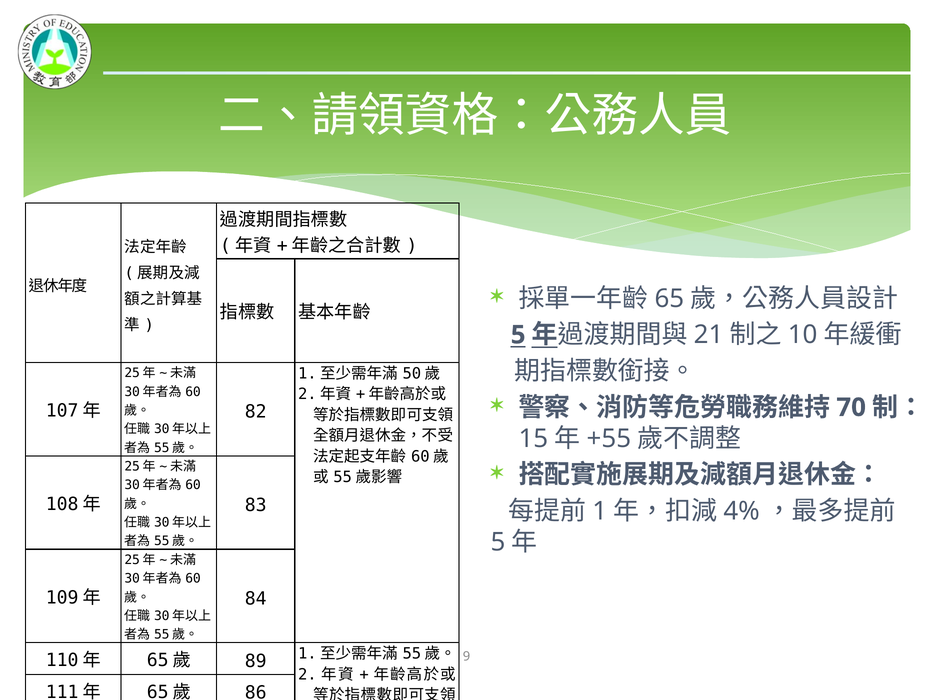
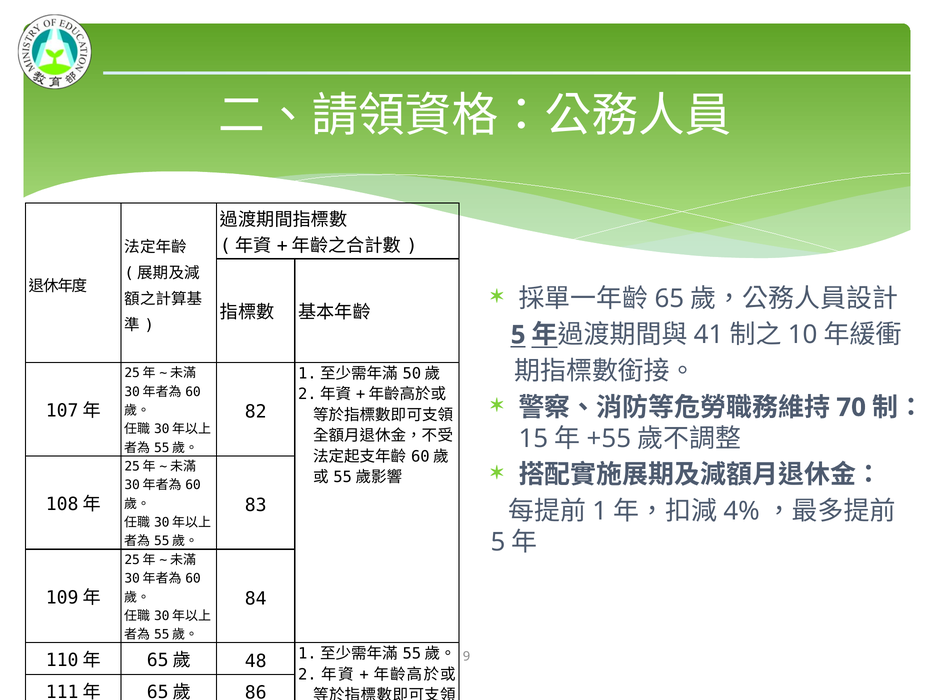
21: 21 -> 41 (709, 335)
89: 89 -> 48 (256, 661)
